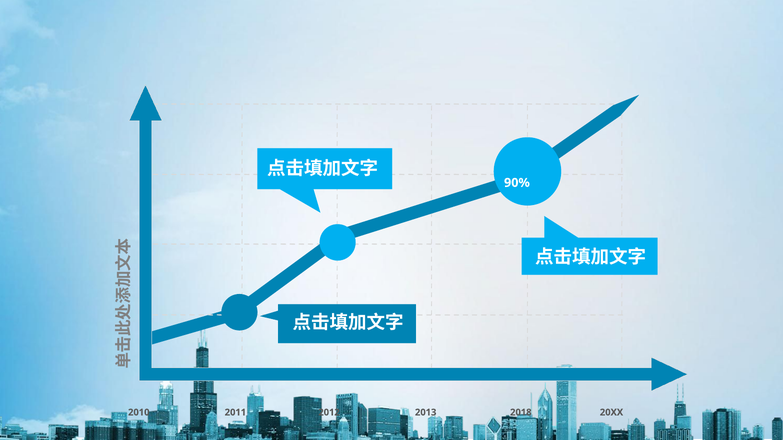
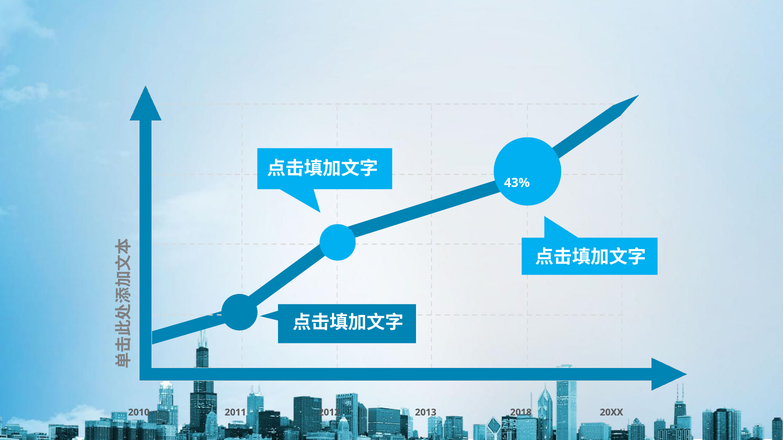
90%: 90% -> 43% (517, 183)
